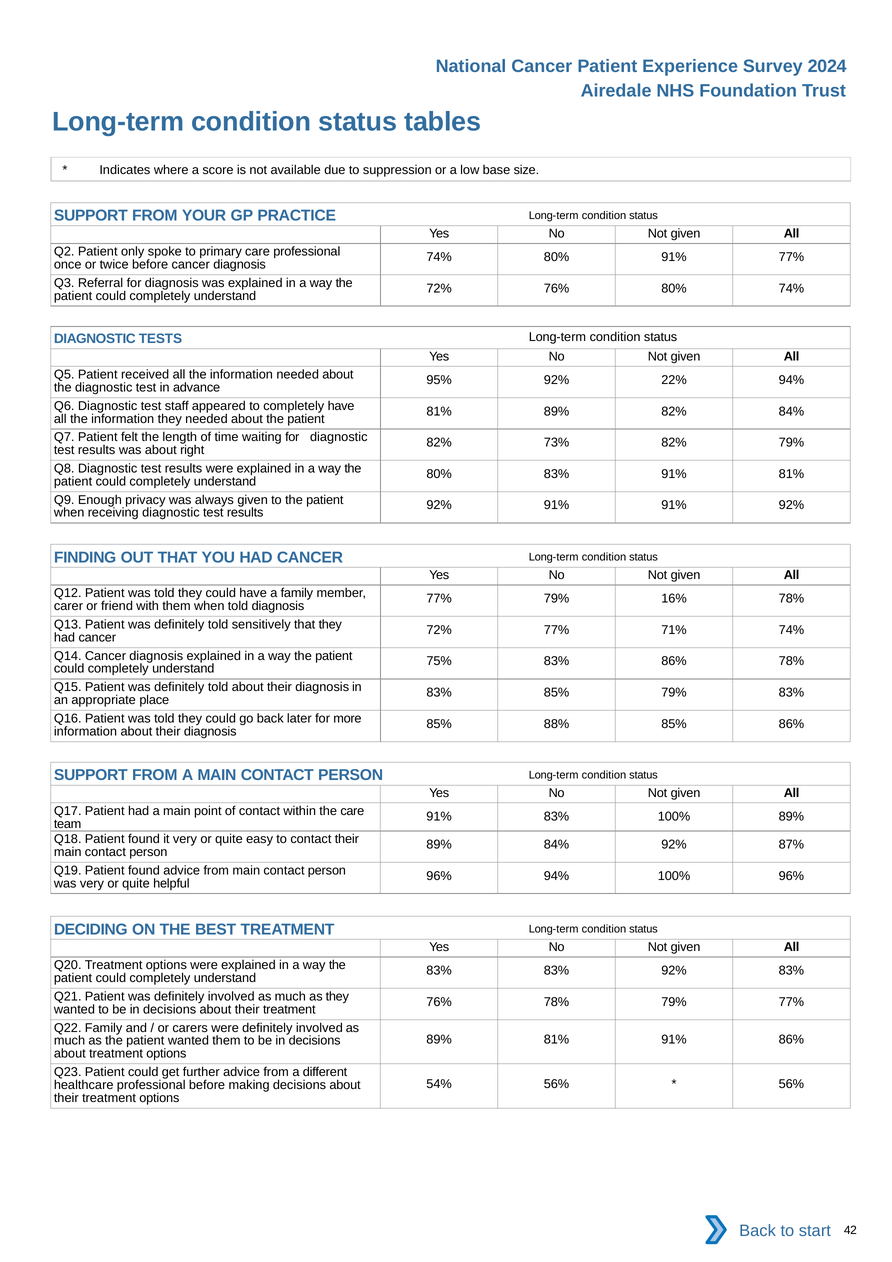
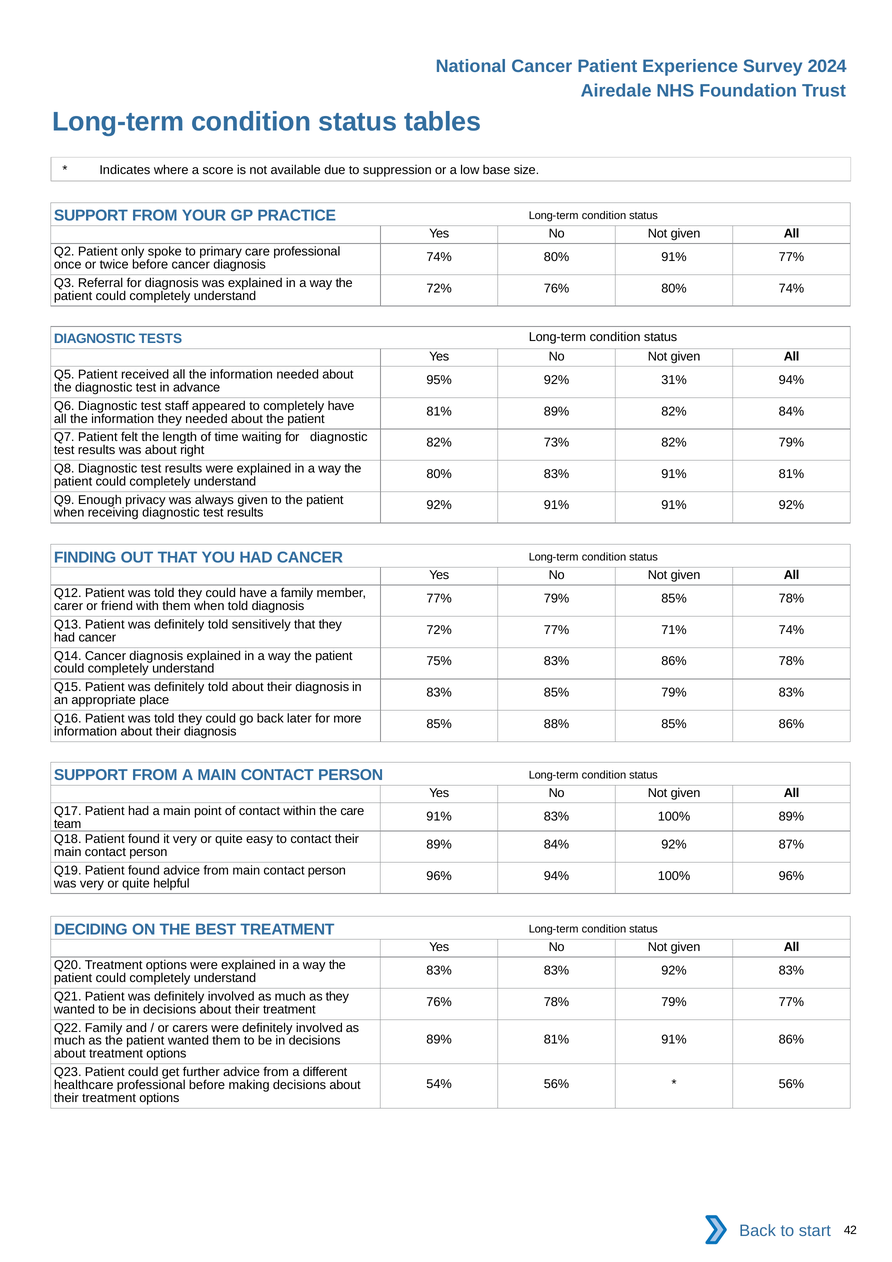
22%: 22% -> 31% (674, 380)
79% 16%: 16% -> 85% (674, 599)
